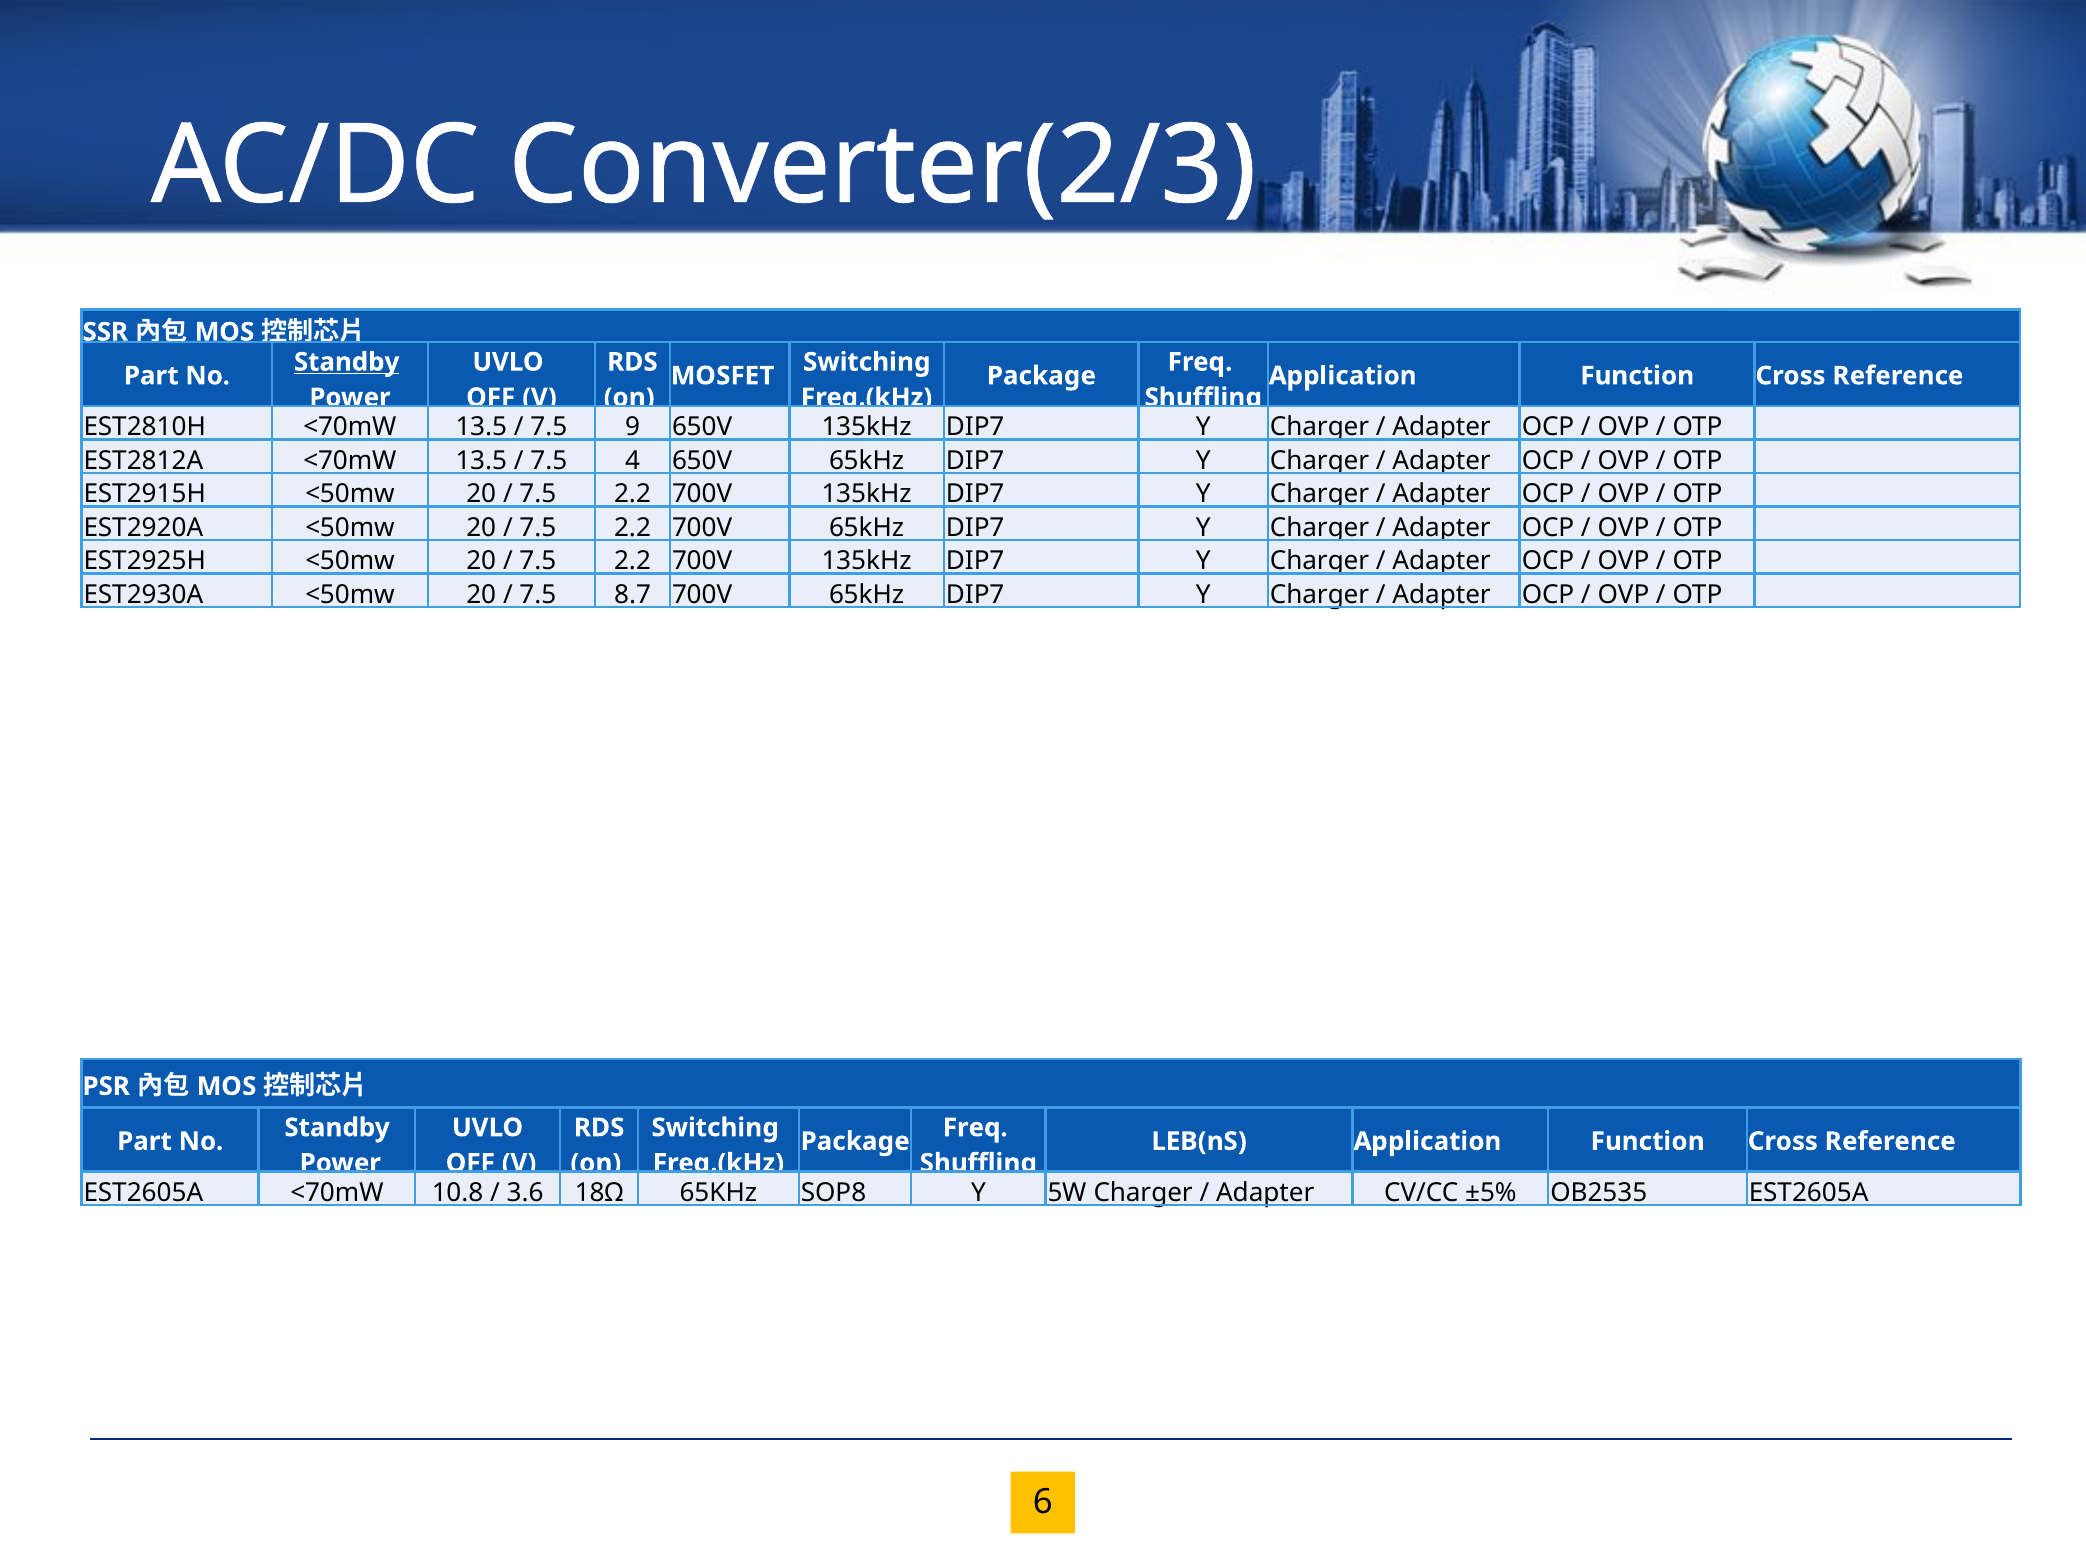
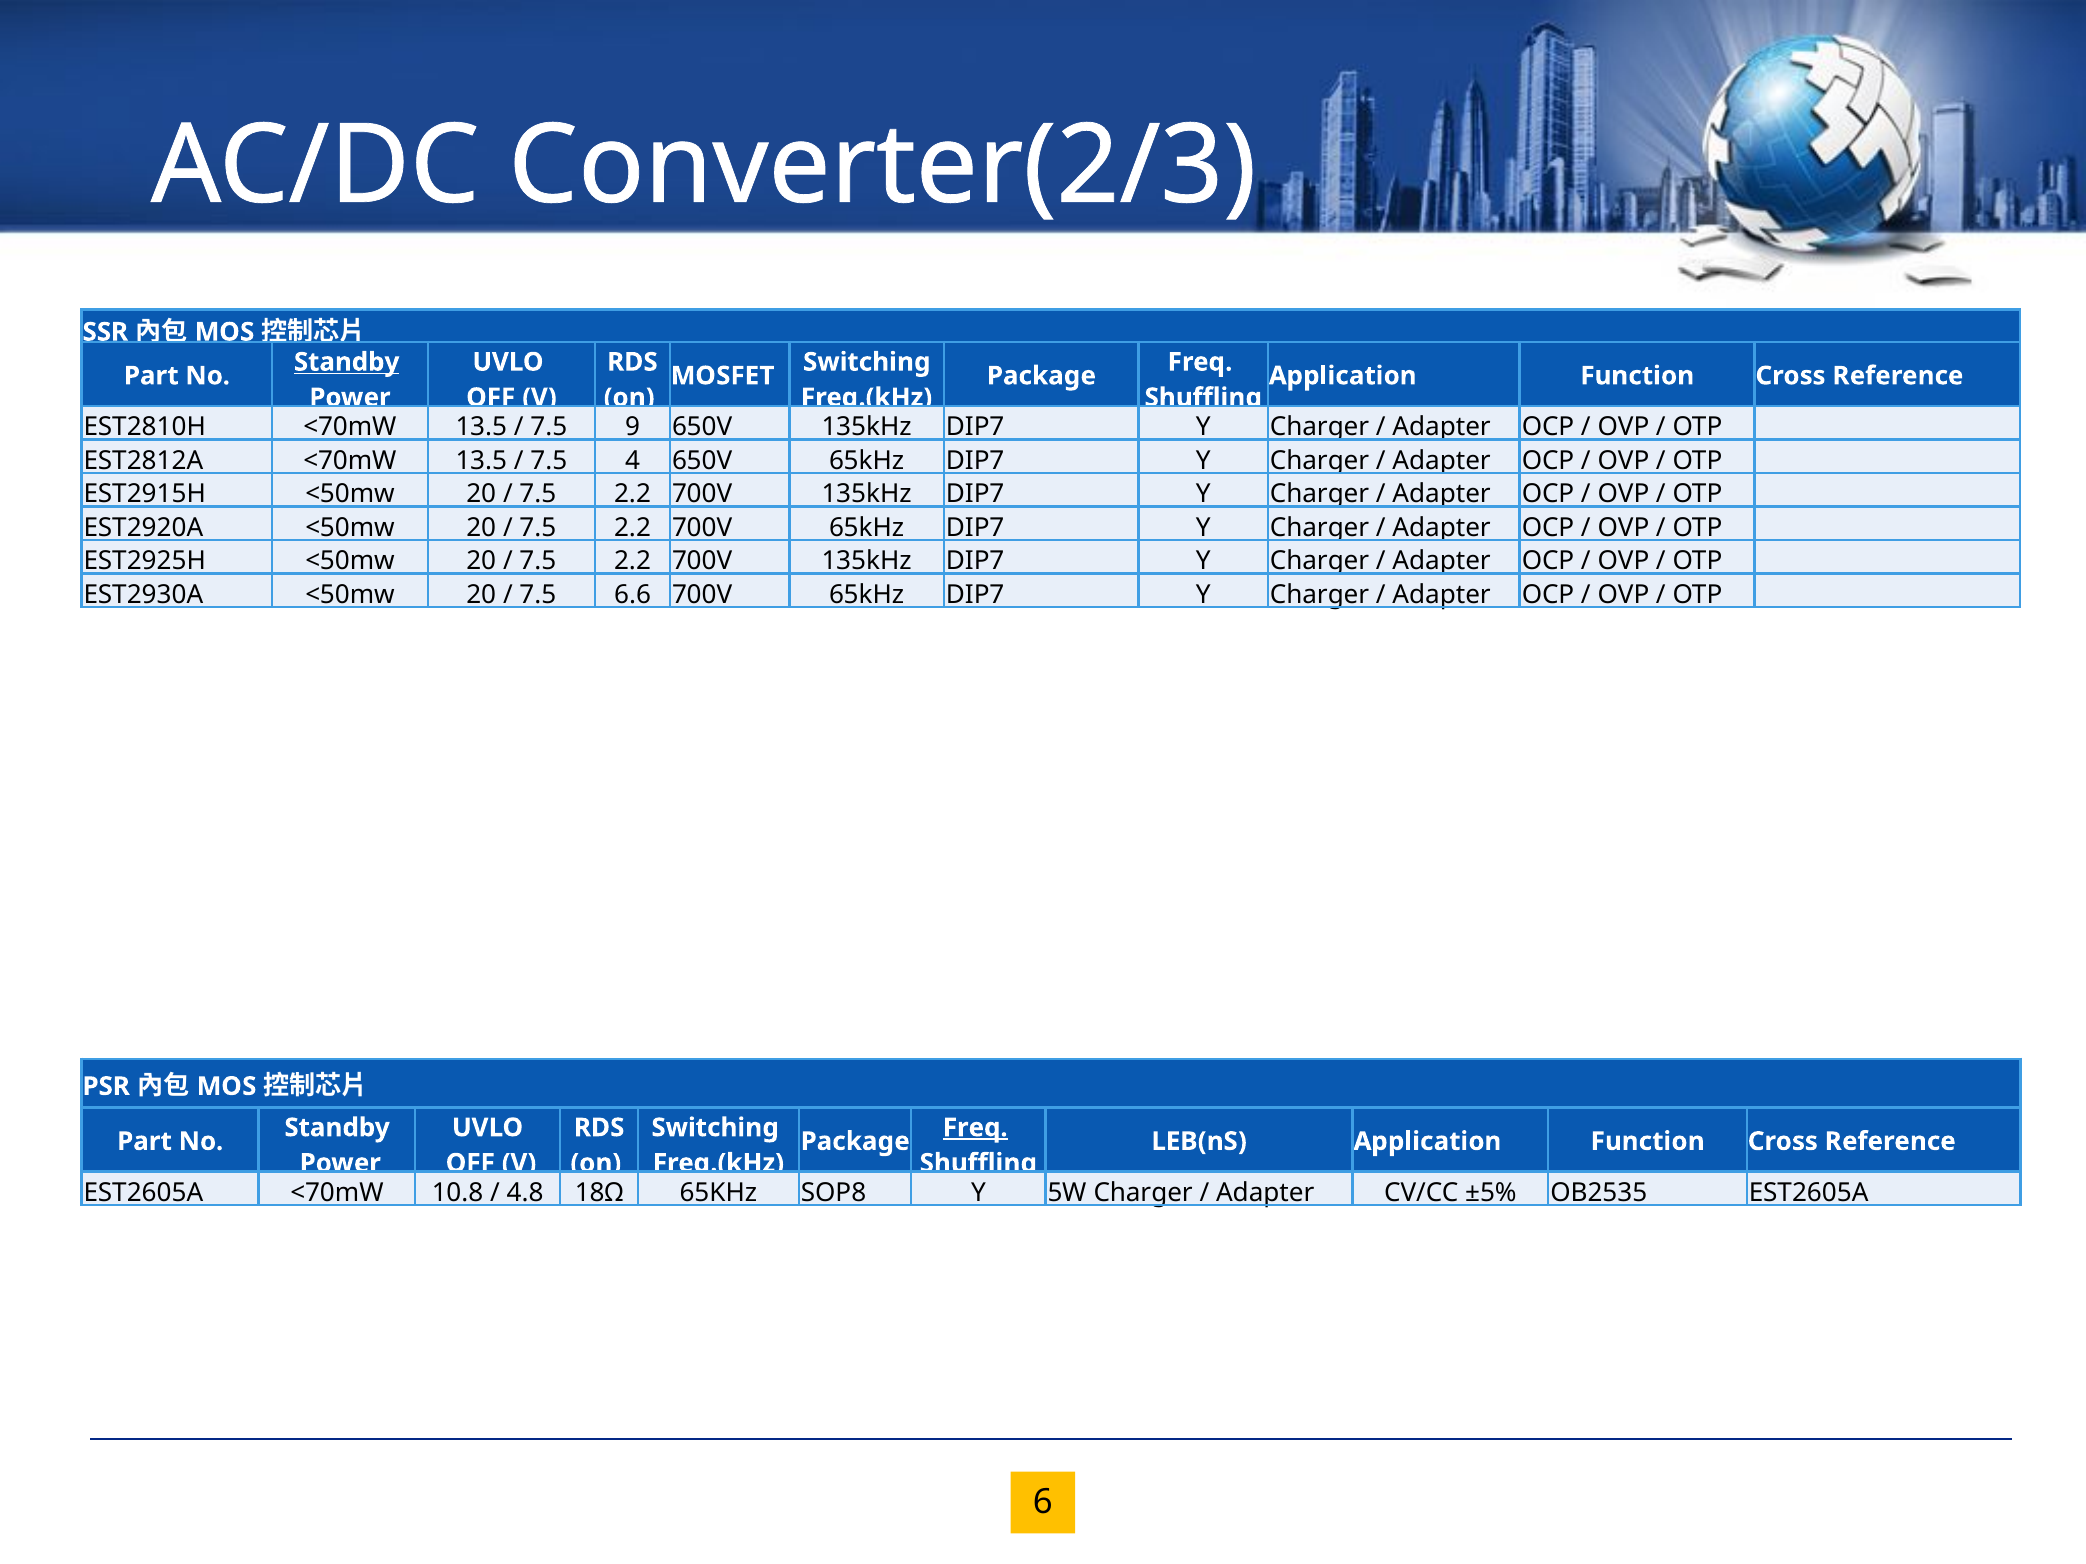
8.7: 8.7 -> 6.6 (633, 595)
Freq underline: none -> present (975, 1128)
3.6: 3.6 -> 4.8 (525, 1193)
